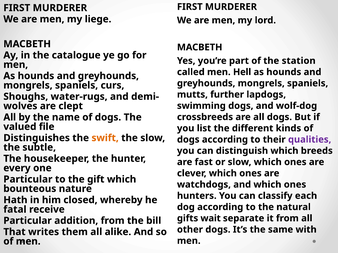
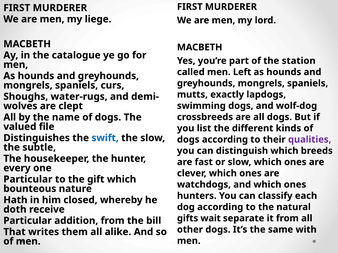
Hell: Hell -> Left (242, 72)
further: further -> exactly (227, 95)
swift colour: orange -> blue (105, 138)
fatal: fatal -> doth (15, 210)
